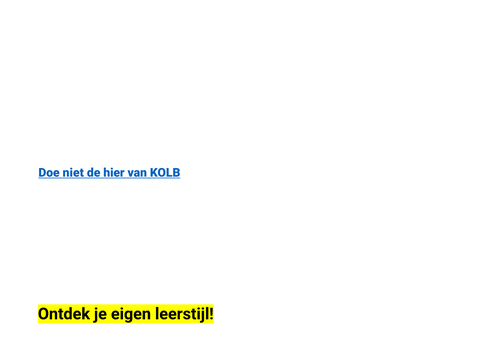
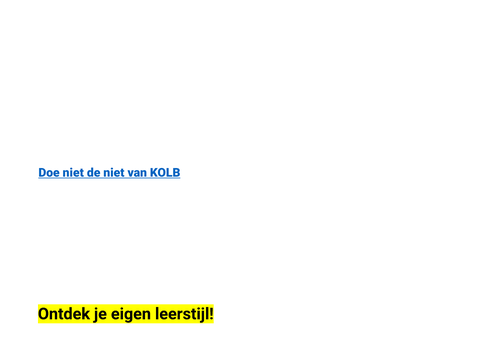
de hier: hier -> niet (114, 173)
